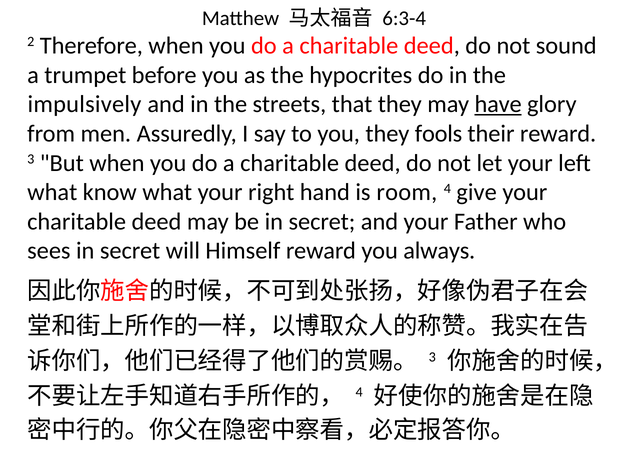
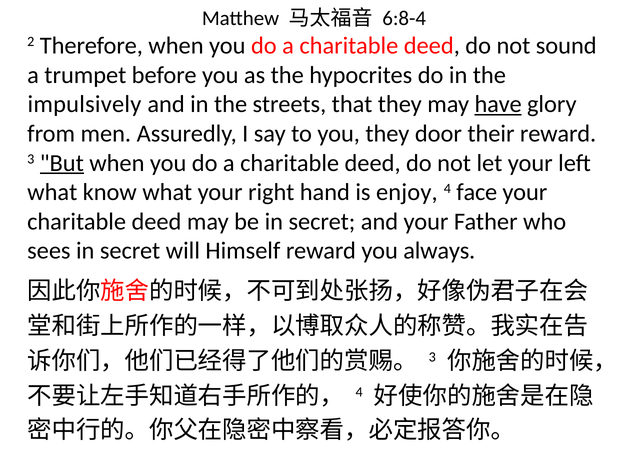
6:3-4: 6:3-4 -> 6:8-4 (404, 18)
fools: fools -> door (438, 134)
But underline: none -> present (62, 163)
room: room -> enjoy (407, 192)
give: give -> face (477, 192)
